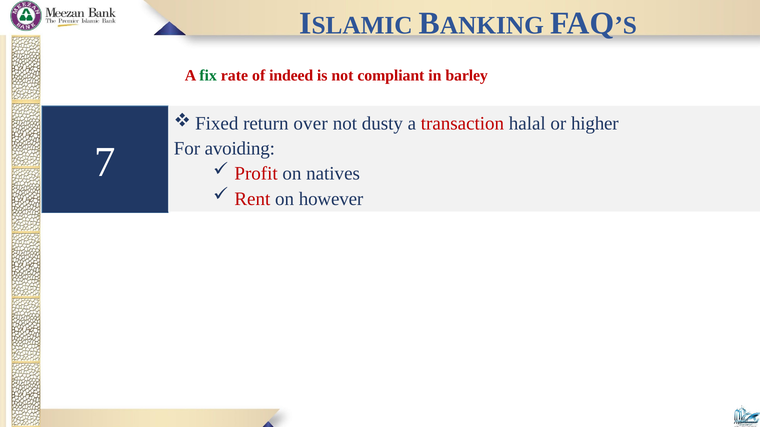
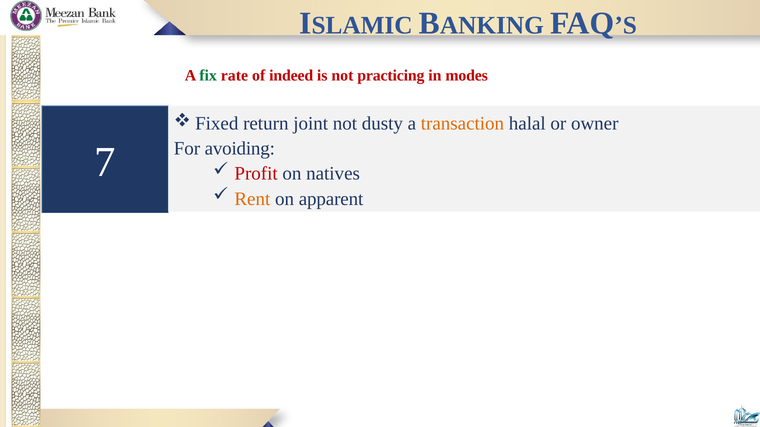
compliant: compliant -> practicing (391, 76)
barley: barley -> modes (467, 76)
over: over -> joint (311, 124)
transaction colour: red -> orange (462, 124)
higher: higher -> owner (595, 124)
Rent colour: red -> orange (252, 199)
however: however -> apparent (331, 199)
